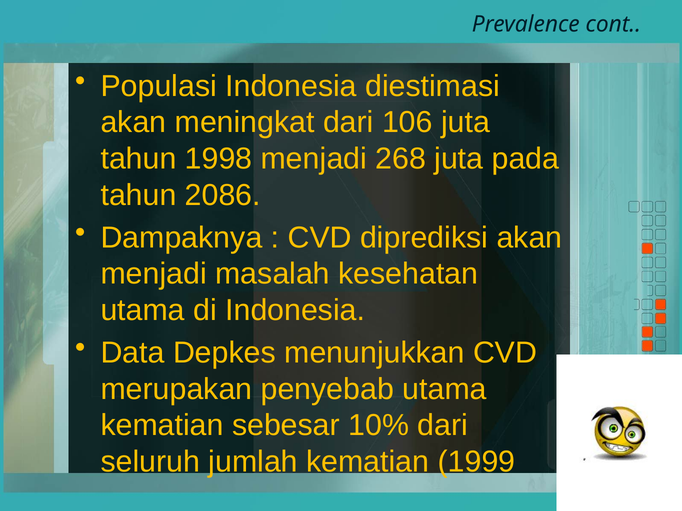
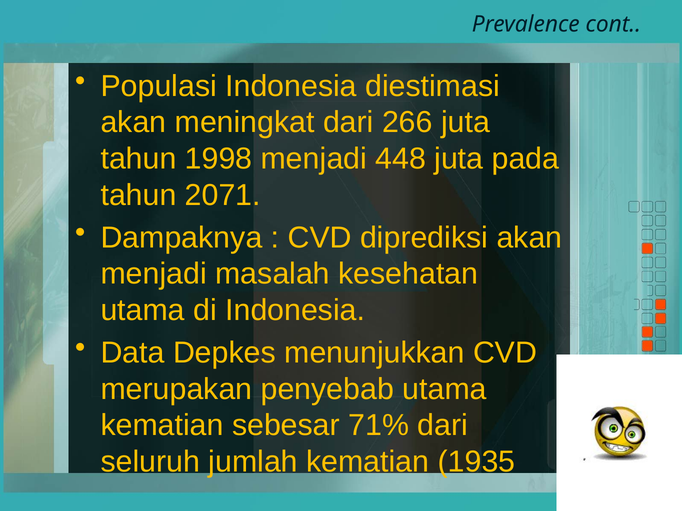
106: 106 -> 266 (407, 123)
268: 268 -> 448 (401, 159)
2086: 2086 -> 2071 (223, 195)
10%: 10% -> 71% (379, 426)
1999: 1999 -> 1935 (476, 462)
